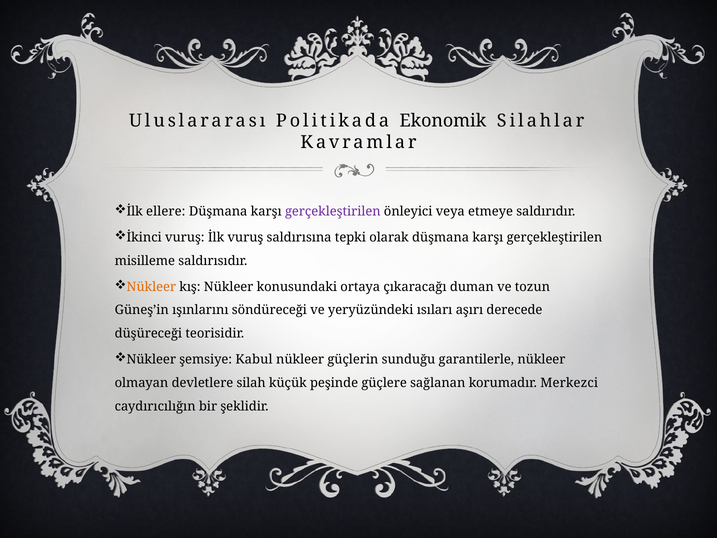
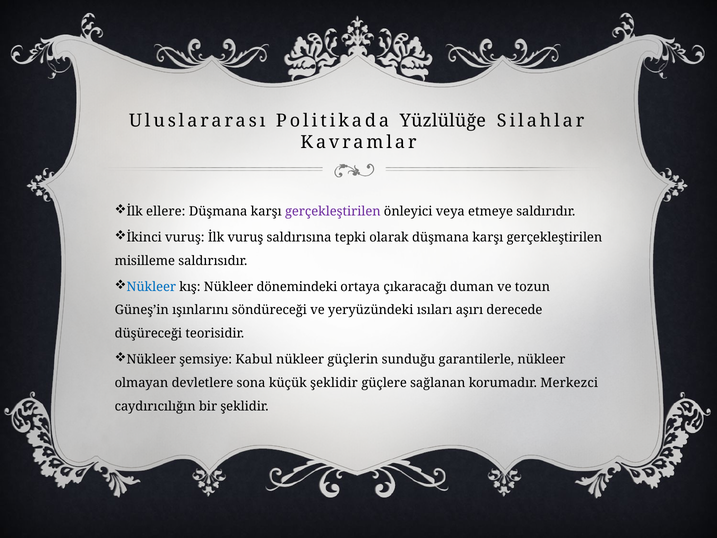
Ekonomik: Ekonomik -> Yüzlülüğe (443, 121)
Nükleer colour: orange -> blue (151, 287)
konusundaki: konusundaki -> dönemindeki (297, 287)
silah: silah -> sona (251, 383)
küçük peşinde: peşinde -> şeklidir (334, 383)
